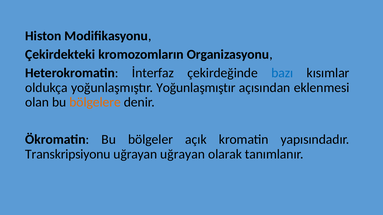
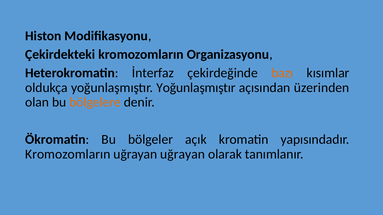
bazı colour: blue -> orange (282, 73)
eklenmesi: eklenmesi -> üzerinden (322, 88)
Transkripsiyonu: Transkripsiyonu -> Kromozomların (68, 154)
